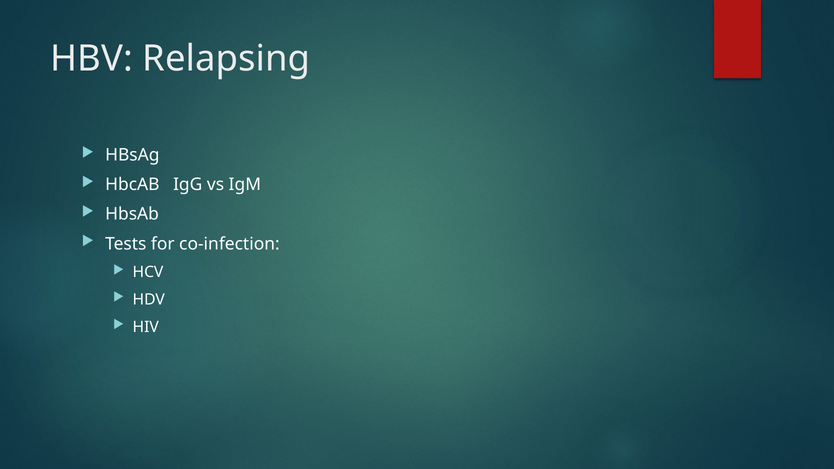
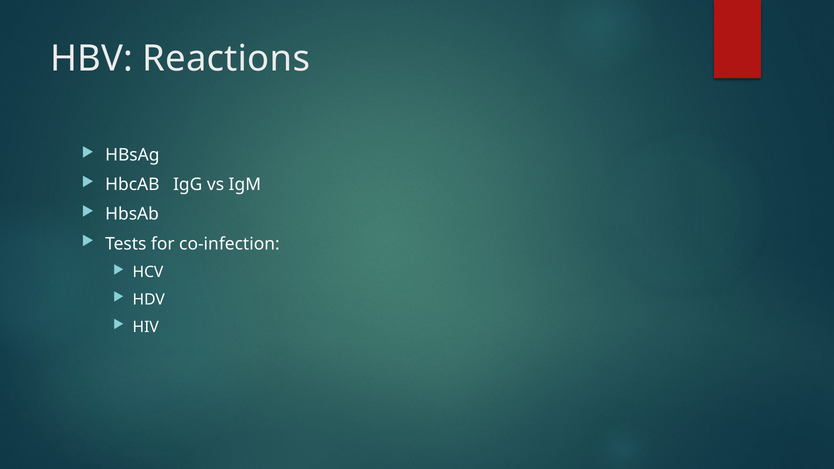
Relapsing: Relapsing -> Reactions (226, 59)
